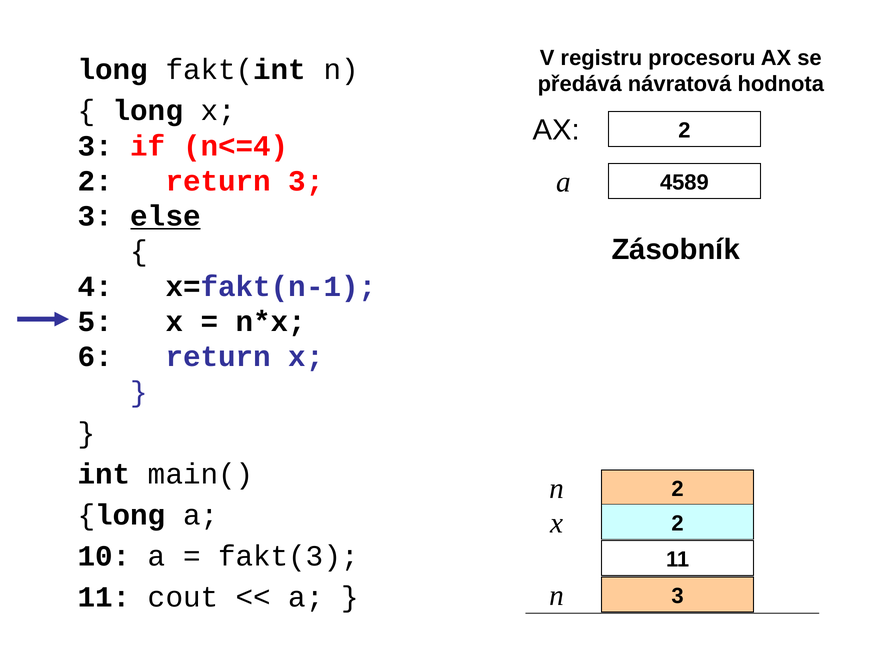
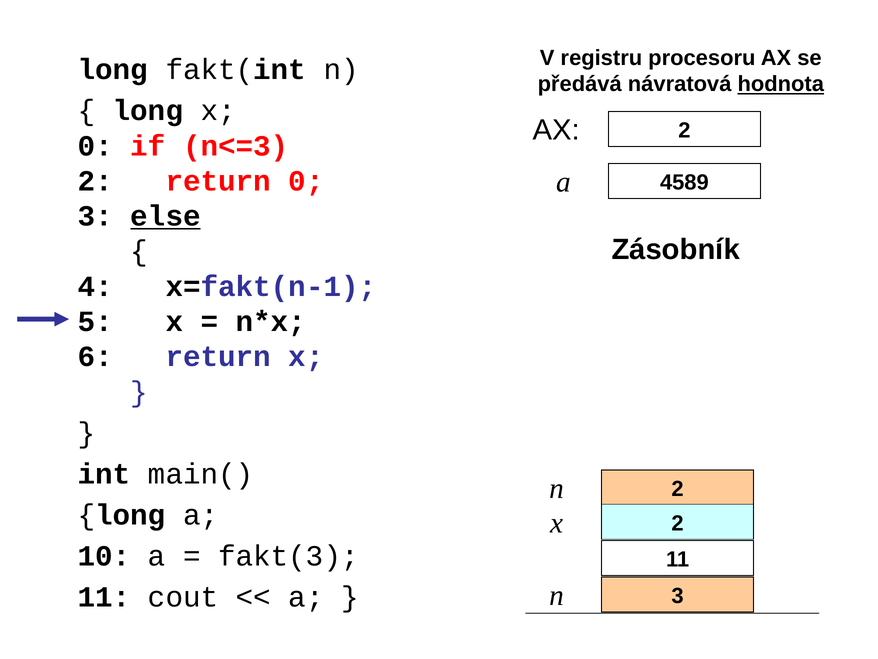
hodnota underline: none -> present (781, 84)
3: 3 -> 0 (95, 146)
n<=4: n<=4 -> n<=3 (236, 146)
return 3: 3 -> 0 (306, 181)
